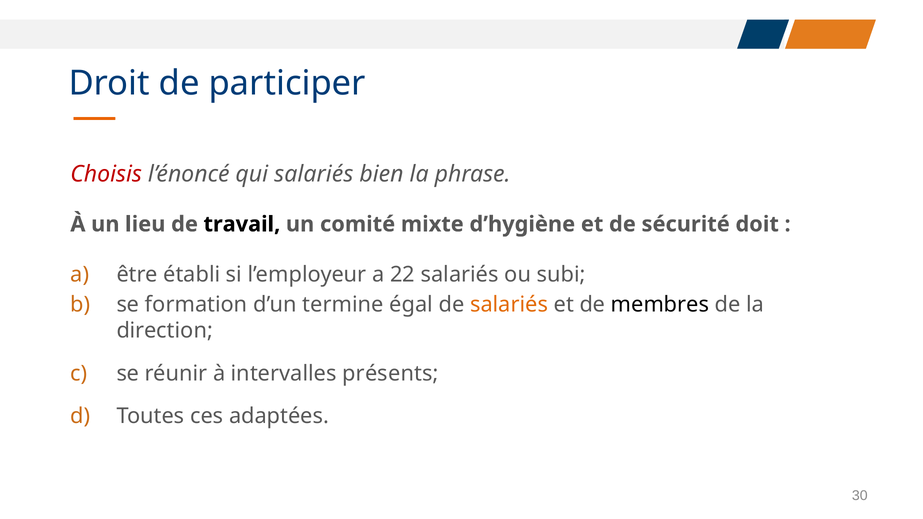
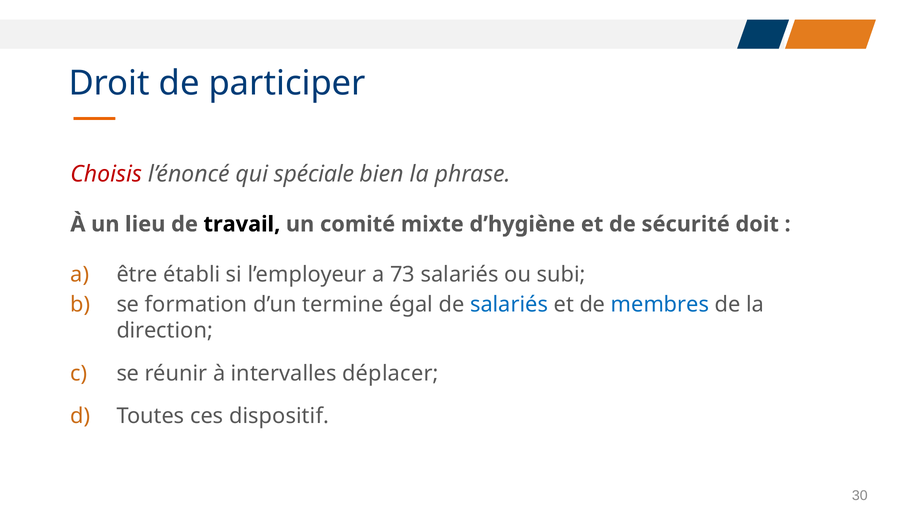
qui salariés: salariés -> spéciale (314, 174)
22: 22 -> 73 (402, 275)
salariés colour: orange -> blue (509, 305)
membres colour: black -> blue (660, 305)
présents: présents -> déplacer (390, 374)
adaptées: adaptées -> dispositif (279, 416)
